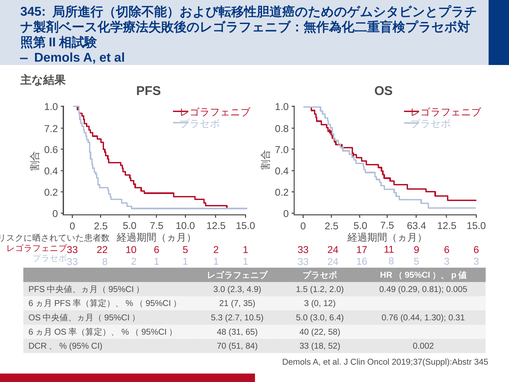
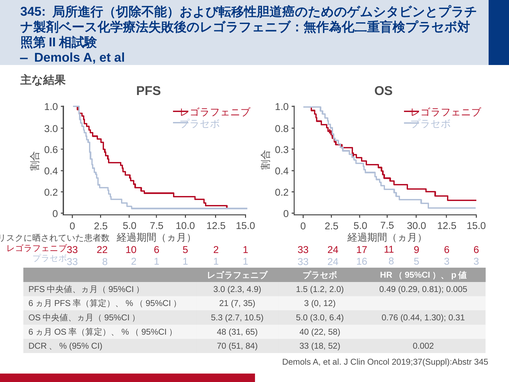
7.2: 7.2 -> 3.0 (51, 129)
7.0: 7.0 -> 0.3 (282, 150)
63.4: 63.4 -> 30.0 (417, 226)
